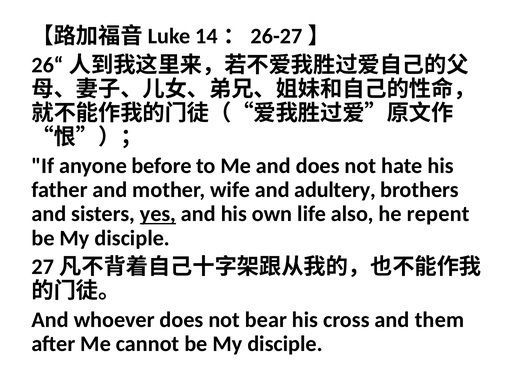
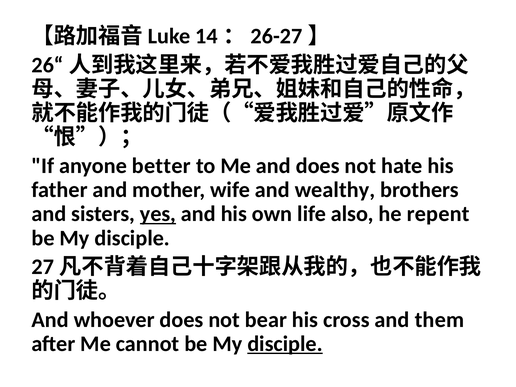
before: before -> better (161, 166)
adultery: adultery -> wealthy (335, 190)
disciple underline: none -> present (285, 344)
